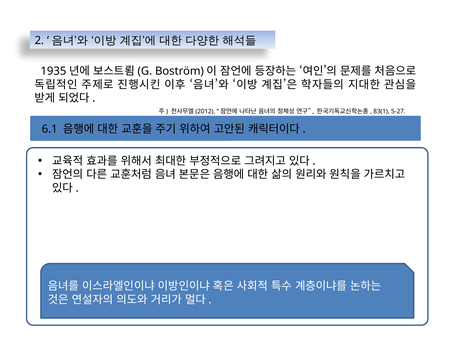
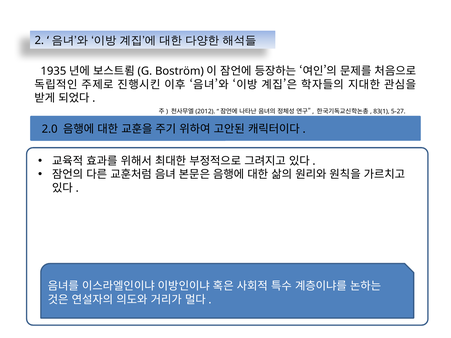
6.1: 6.1 -> 2.0 (50, 129)
